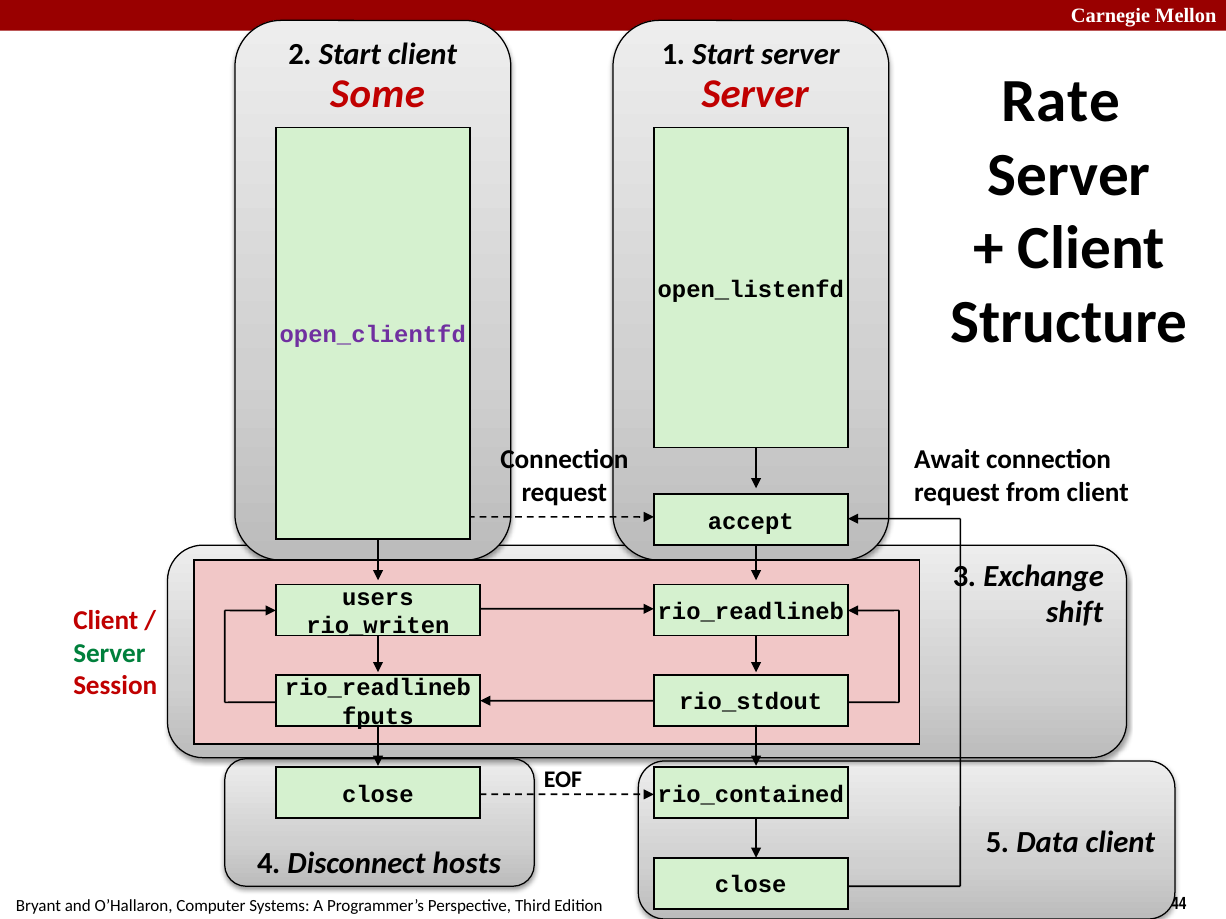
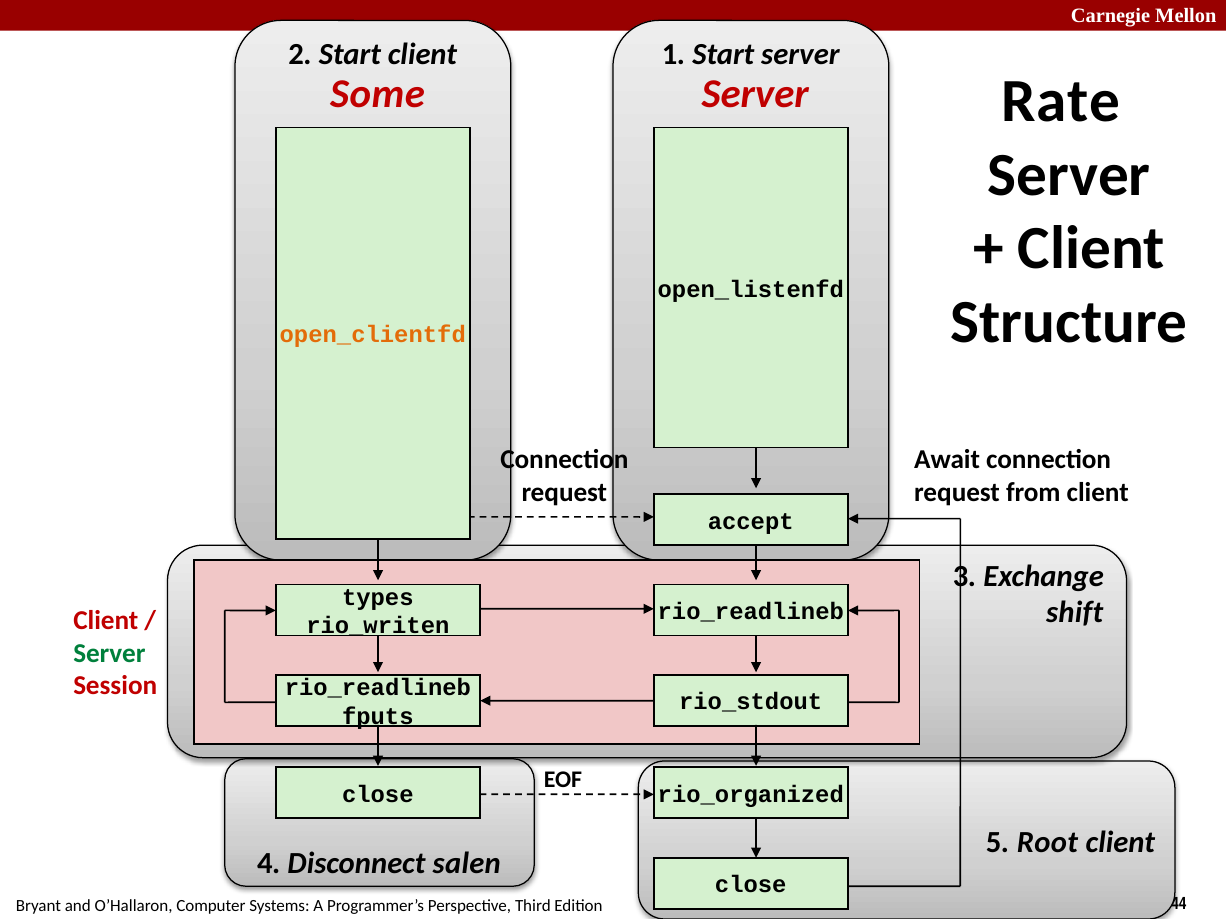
open_clientfd colour: purple -> orange (373, 335)
users: users -> types (378, 598)
rio_contained: rio_contained -> rio_organized (751, 795)
Data: Data -> Root (1047, 843)
hosts: hosts -> salen (467, 864)
